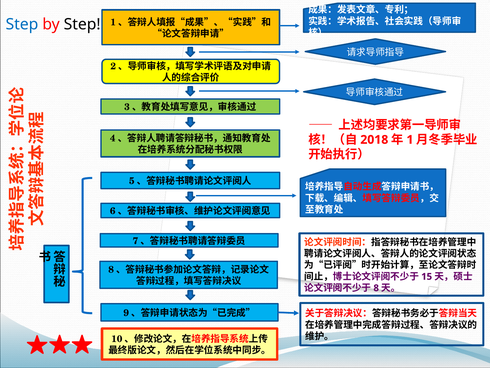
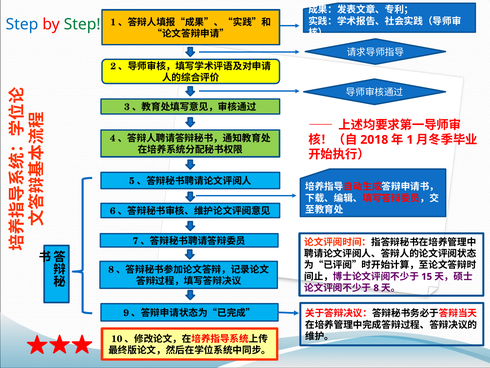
Step colour: black -> green (82, 24)
